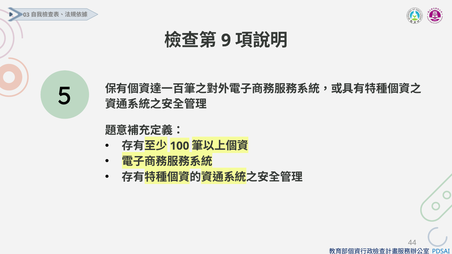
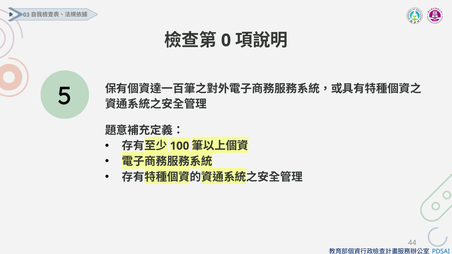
9: 9 -> 0 (226, 40)
